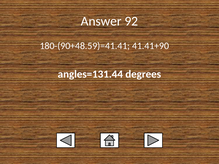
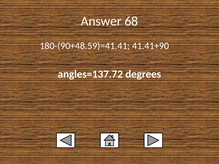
92: 92 -> 68 (131, 21)
angles=131.44: angles=131.44 -> angles=137.72 (90, 74)
